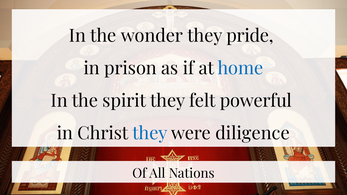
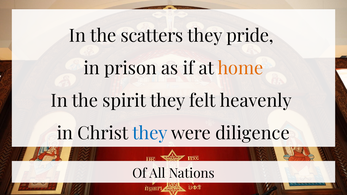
wonder: wonder -> scatters (152, 36)
home colour: blue -> orange (240, 68)
powerful: powerful -> heavenly (256, 101)
